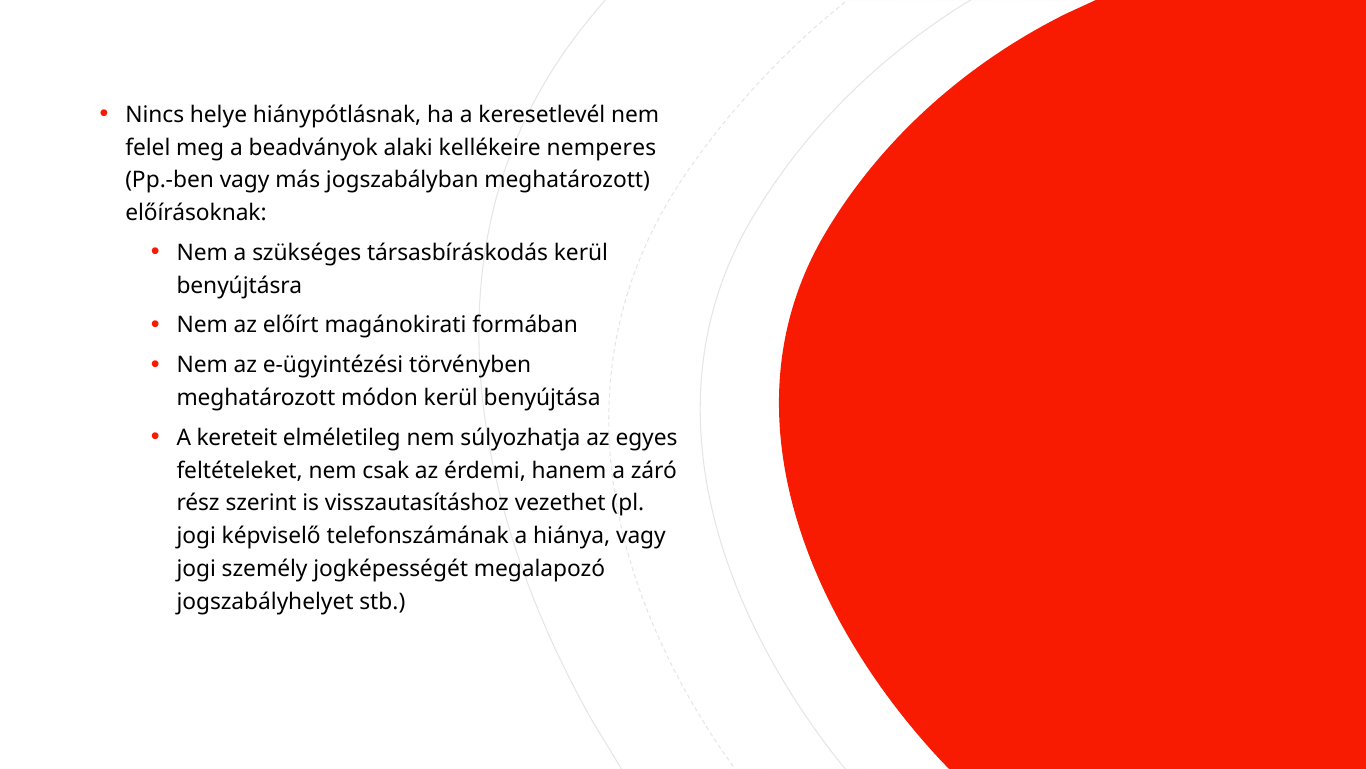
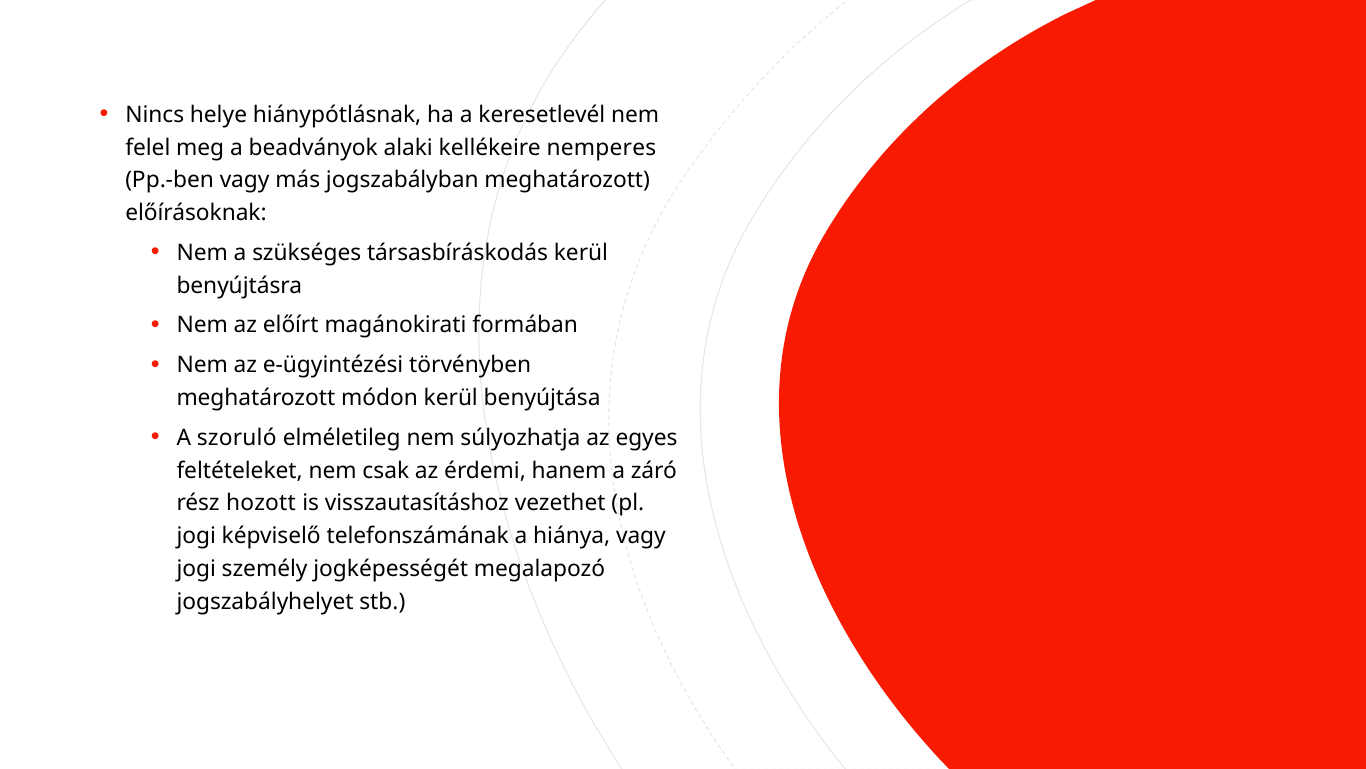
kereteit: kereteit -> szoruló (237, 438)
szerint: szerint -> hozott (261, 503)
